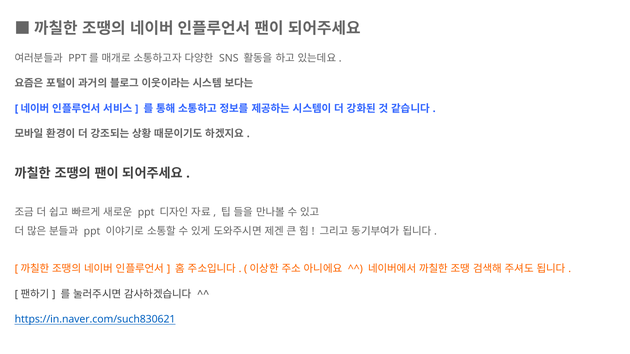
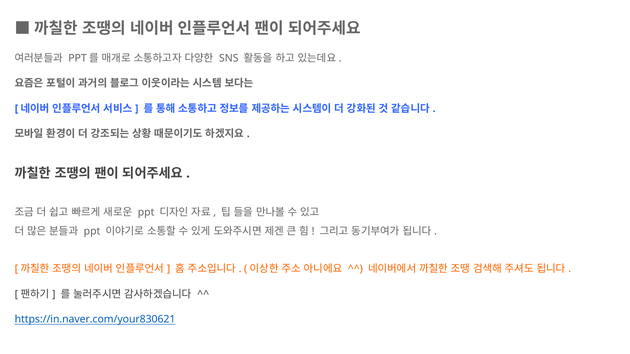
https://in.naver.com/such830621: https://in.naver.com/such830621 -> https://in.naver.com/your830621 (95, 320)
